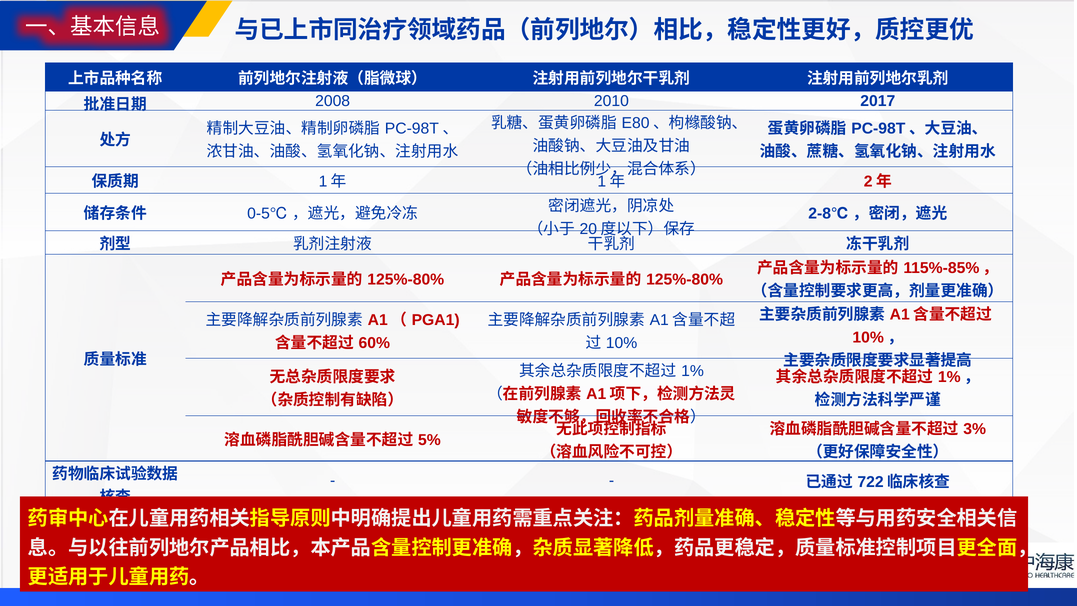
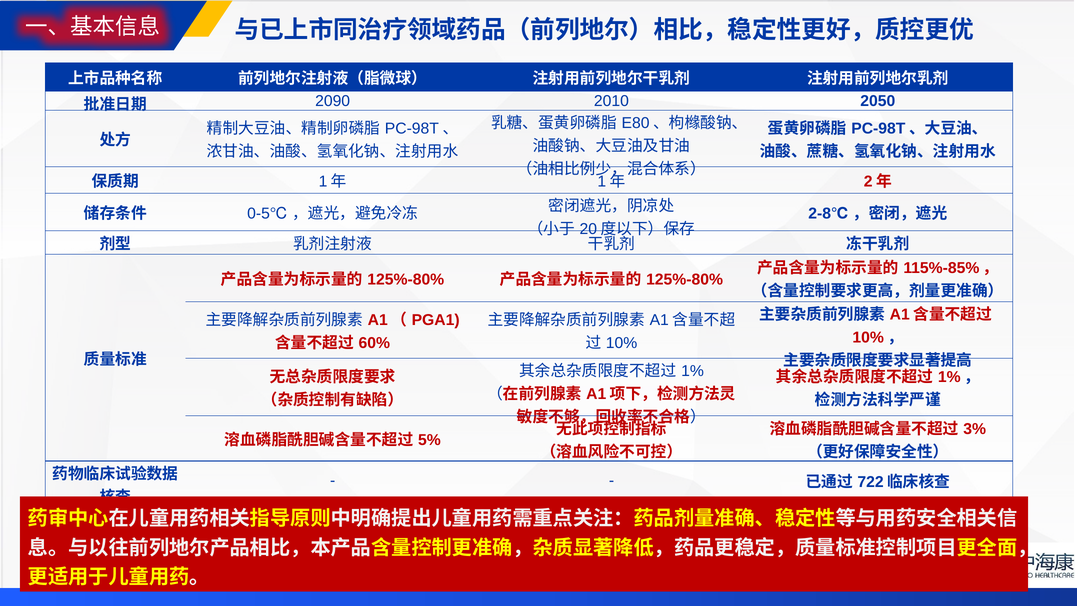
2008: 2008 -> 2090 (333, 101)
2017: 2017 -> 2050 (878, 101)
